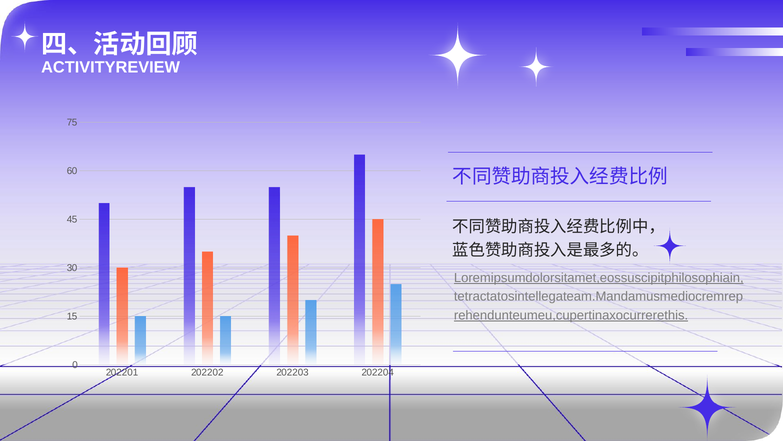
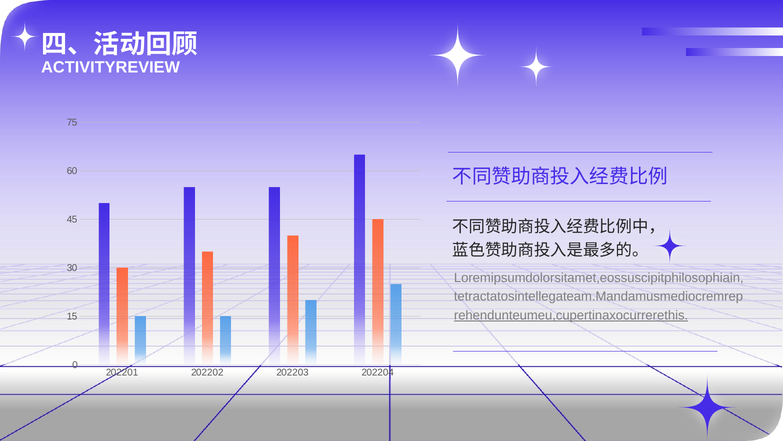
Loremipsumdolorsitamet,eossuscipitphilosophiain underline: present -> none (599, 278)
